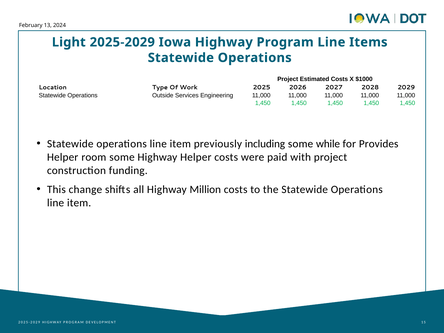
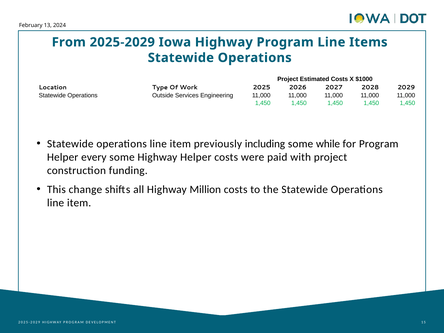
Light: Light -> From (69, 42)
for Provides: Provides -> Program (379, 144)
room: room -> every (94, 157)
